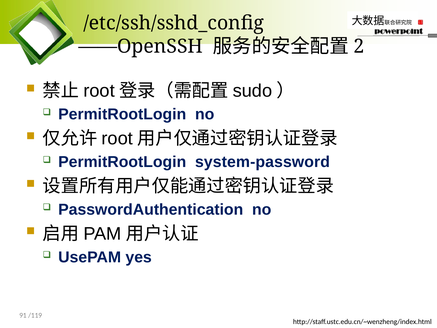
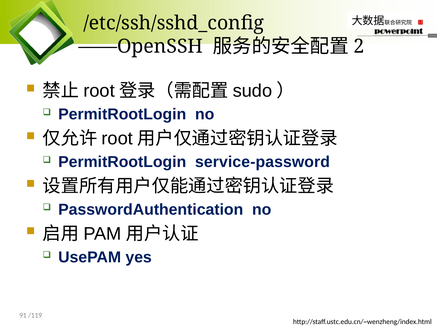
system-password: system-password -> service-password (262, 162)
